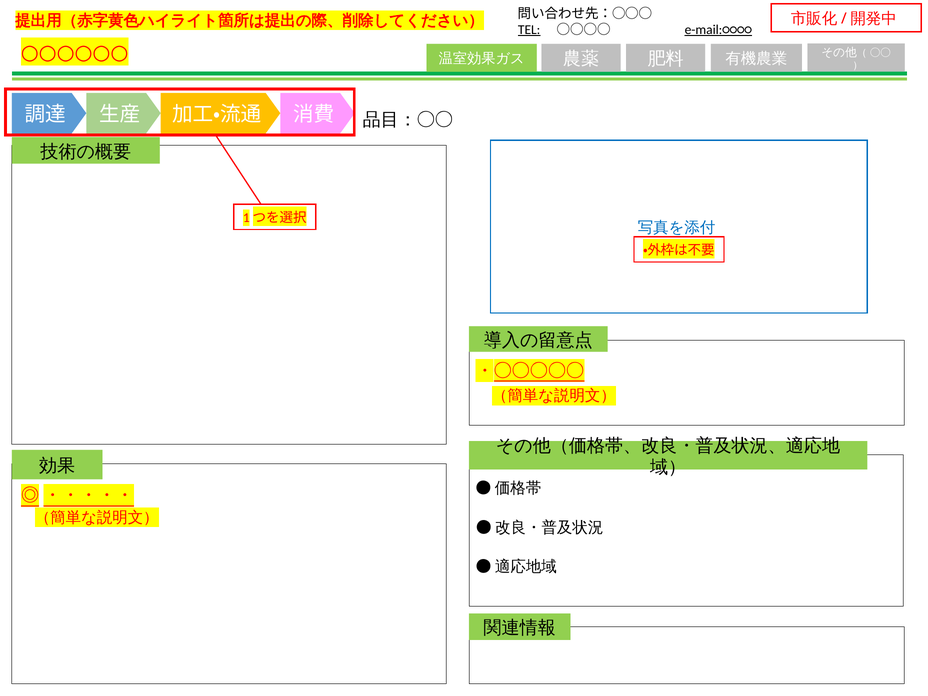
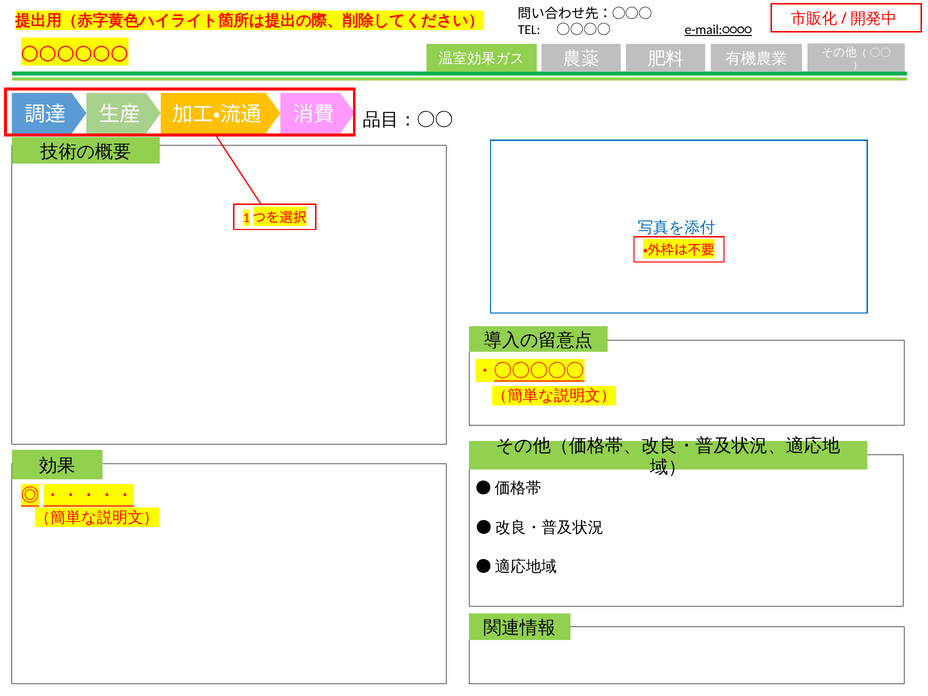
TEL underline: present -> none (529, 30)
